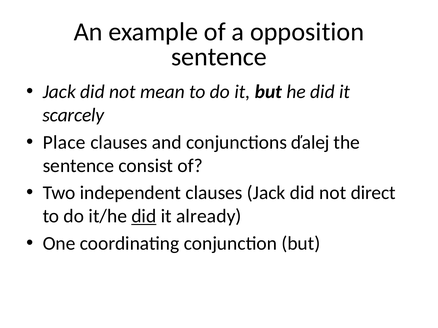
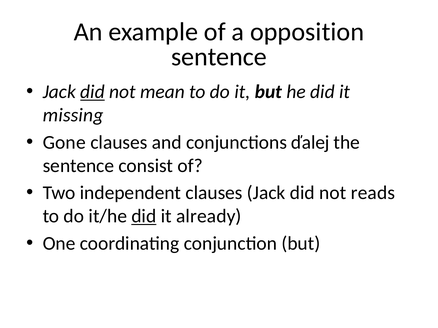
did underline: none -> present (93, 92)
scarcely: scarcely -> missing (73, 115)
Place: Place -> Gone (64, 143)
direct: direct -> reads (373, 193)
